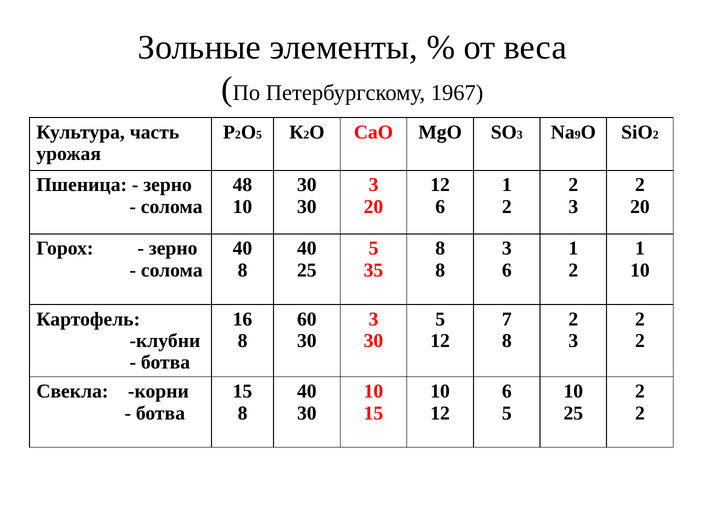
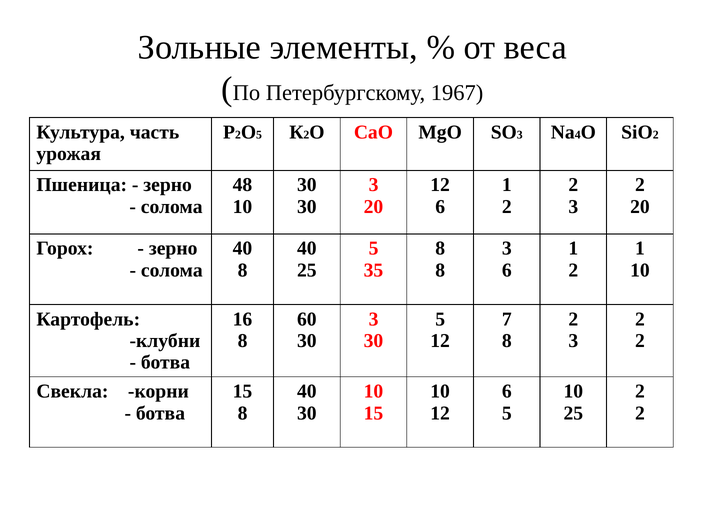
9: 9 -> 4 (578, 135)
